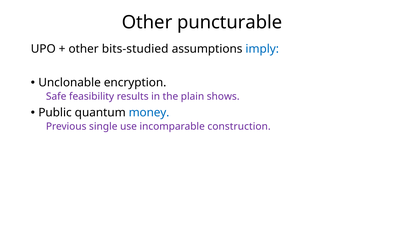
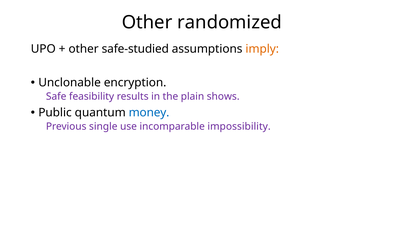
puncturable: puncturable -> randomized (230, 22)
bits-studied: bits-studied -> safe-studied (135, 49)
imply colour: blue -> orange (262, 49)
construction: construction -> impossibility (239, 127)
